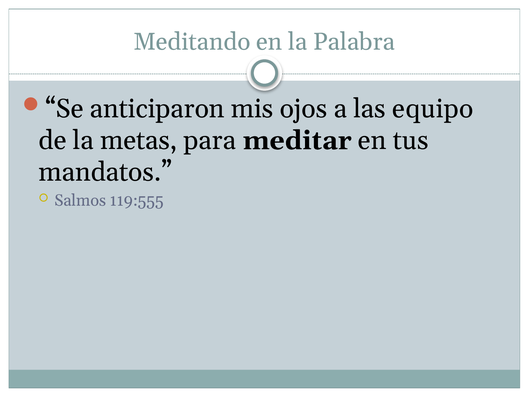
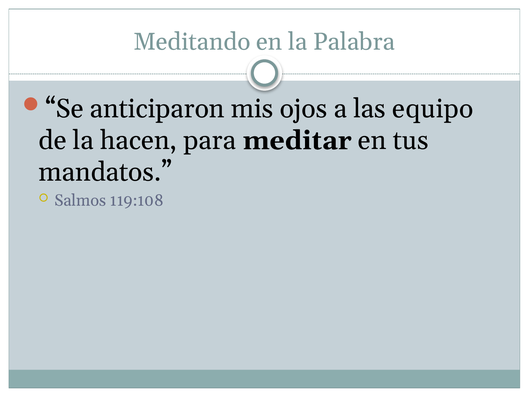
metas: metas -> hacen (139, 140)
119:555: 119:555 -> 119:108 (137, 200)
